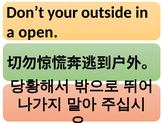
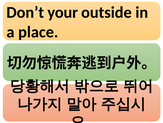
open: open -> place (38, 32)
